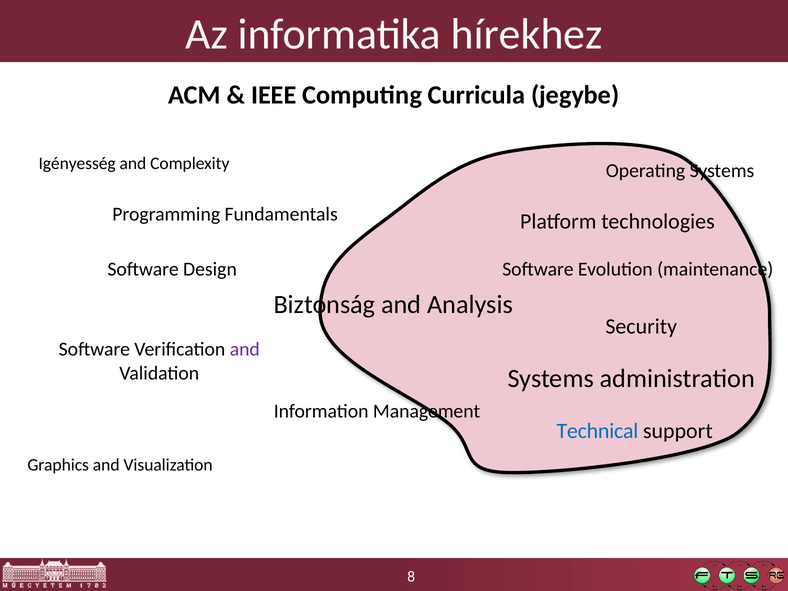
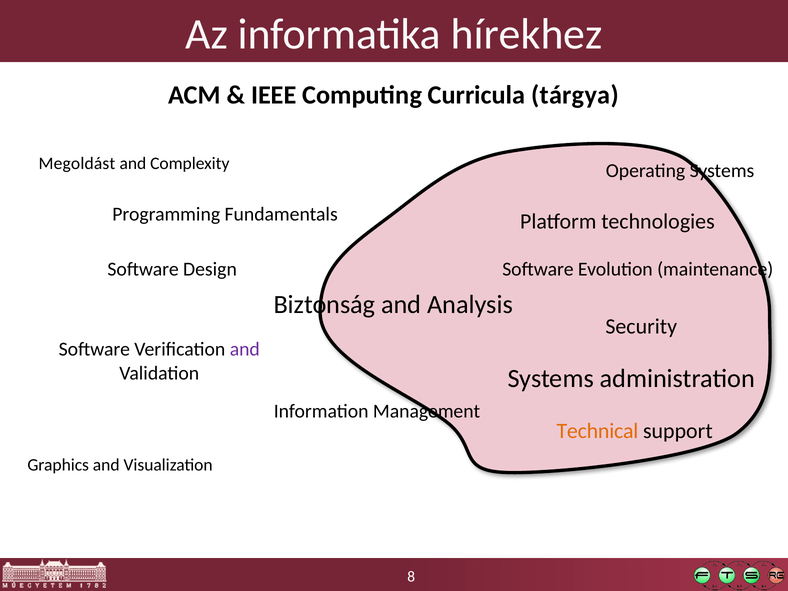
jegybe: jegybe -> tárgya (575, 95)
Igényesség: Igényesség -> Megoldást (77, 163)
Technical colour: blue -> orange (597, 431)
